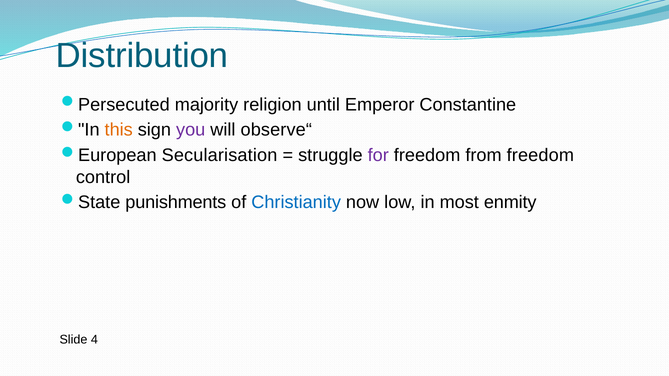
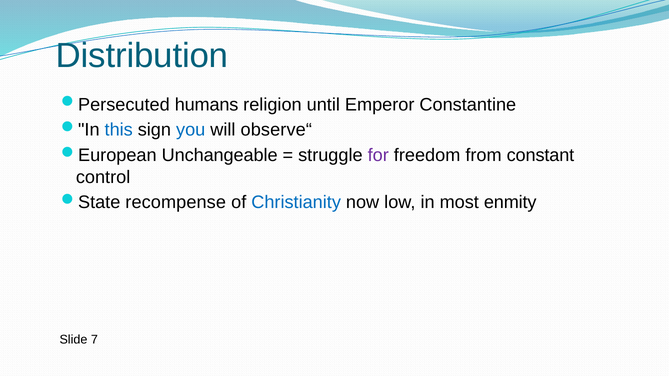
majority: majority -> humans (207, 105)
this colour: orange -> blue (119, 130)
you colour: purple -> blue (191, 130)
Secularisation: Secularisation -> Unchangeable (220, 155)
from freedom: freedom -> constant (540, 155)
punishments: punishments -> recompense (176, 203)
4: 4 -> 7 (94, 340)
